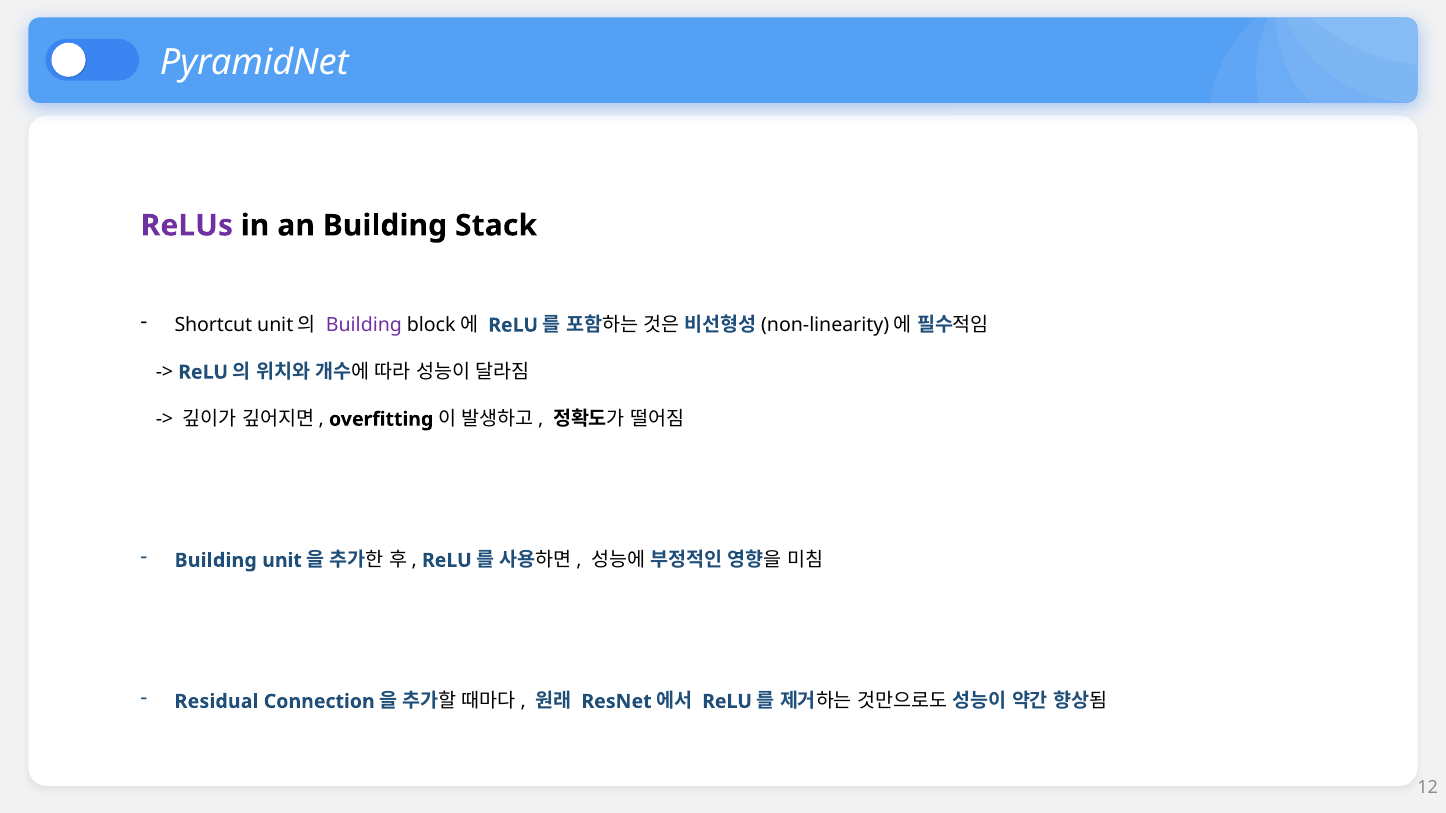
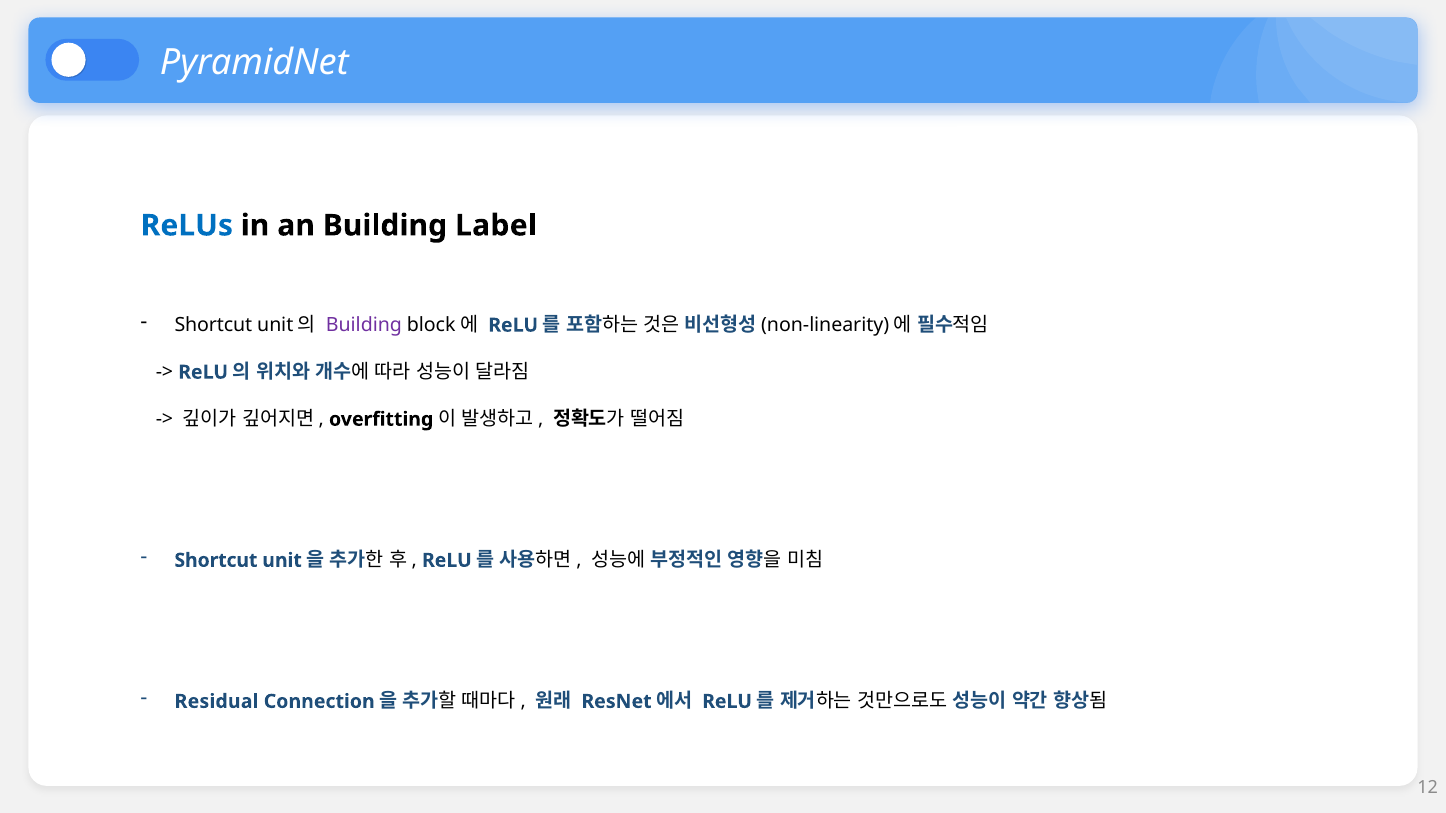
ReLUs colour: purple -> blue (187, 226)
Stack: Stack -> Label (496, 226)
Building: Building -> Shortcut (216, 561)
